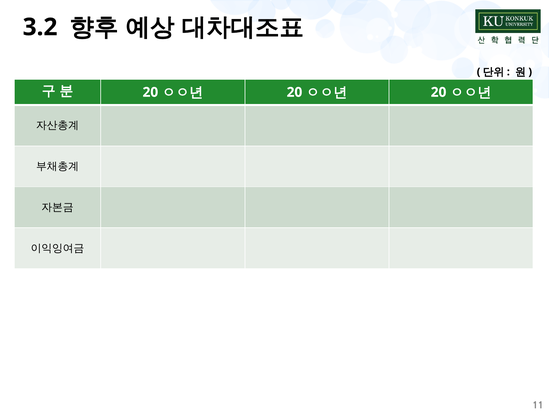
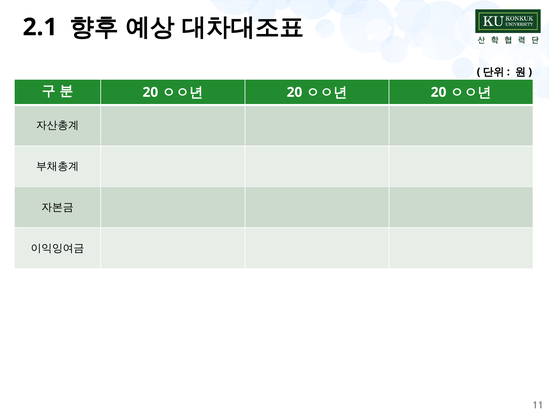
3.2: 3.2 -> 2.1 (40, 27)
